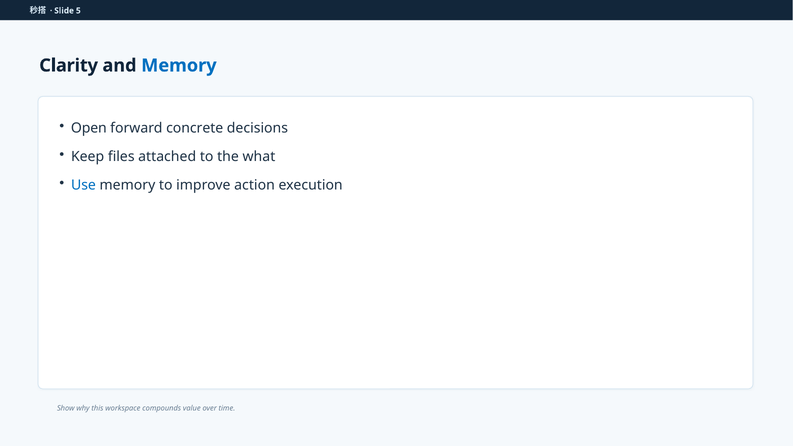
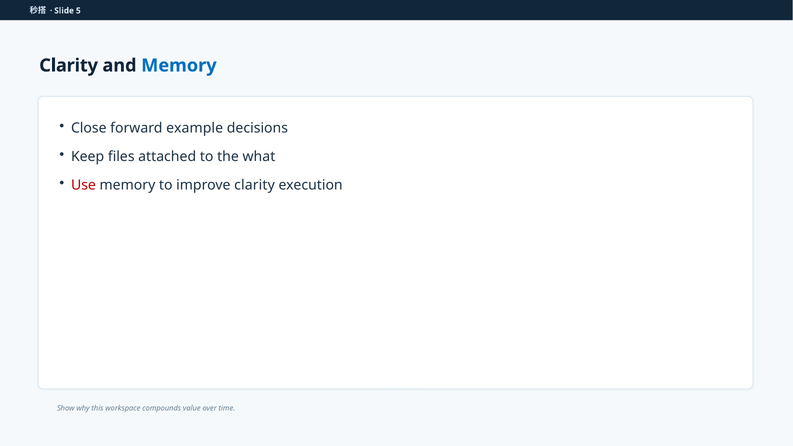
Open: Open -> Close (89, 128)
concrete: concrete -> example (195, 128)
Use colour: blue -> red (83, 185)
improve action: action -> clarity (254, 185)
